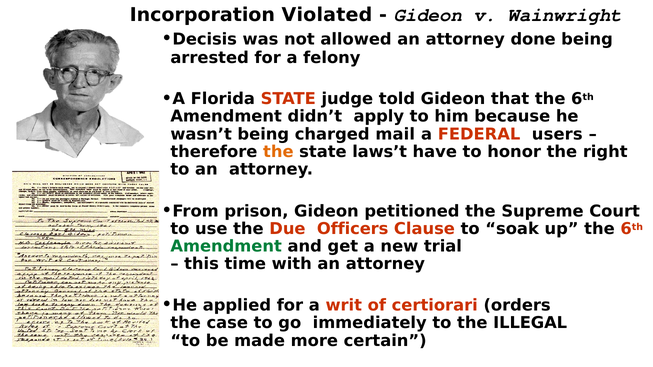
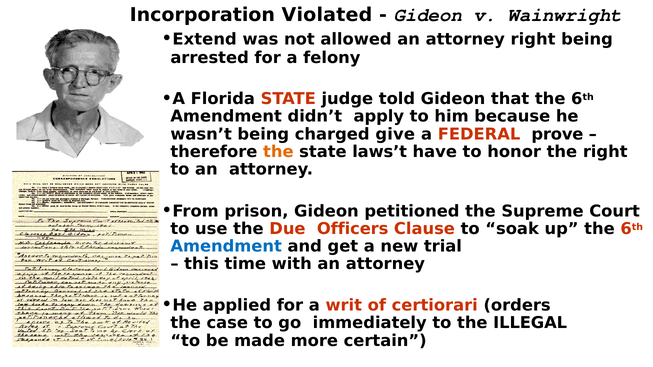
Decisis: Decisis -> Extend (205, 39)
attorney done: done -> right (533, 39)
mail: mail -> give (395, 134)
users: users -> prove (557, 134)
Amendment colour: green -> blue (226, 247)
